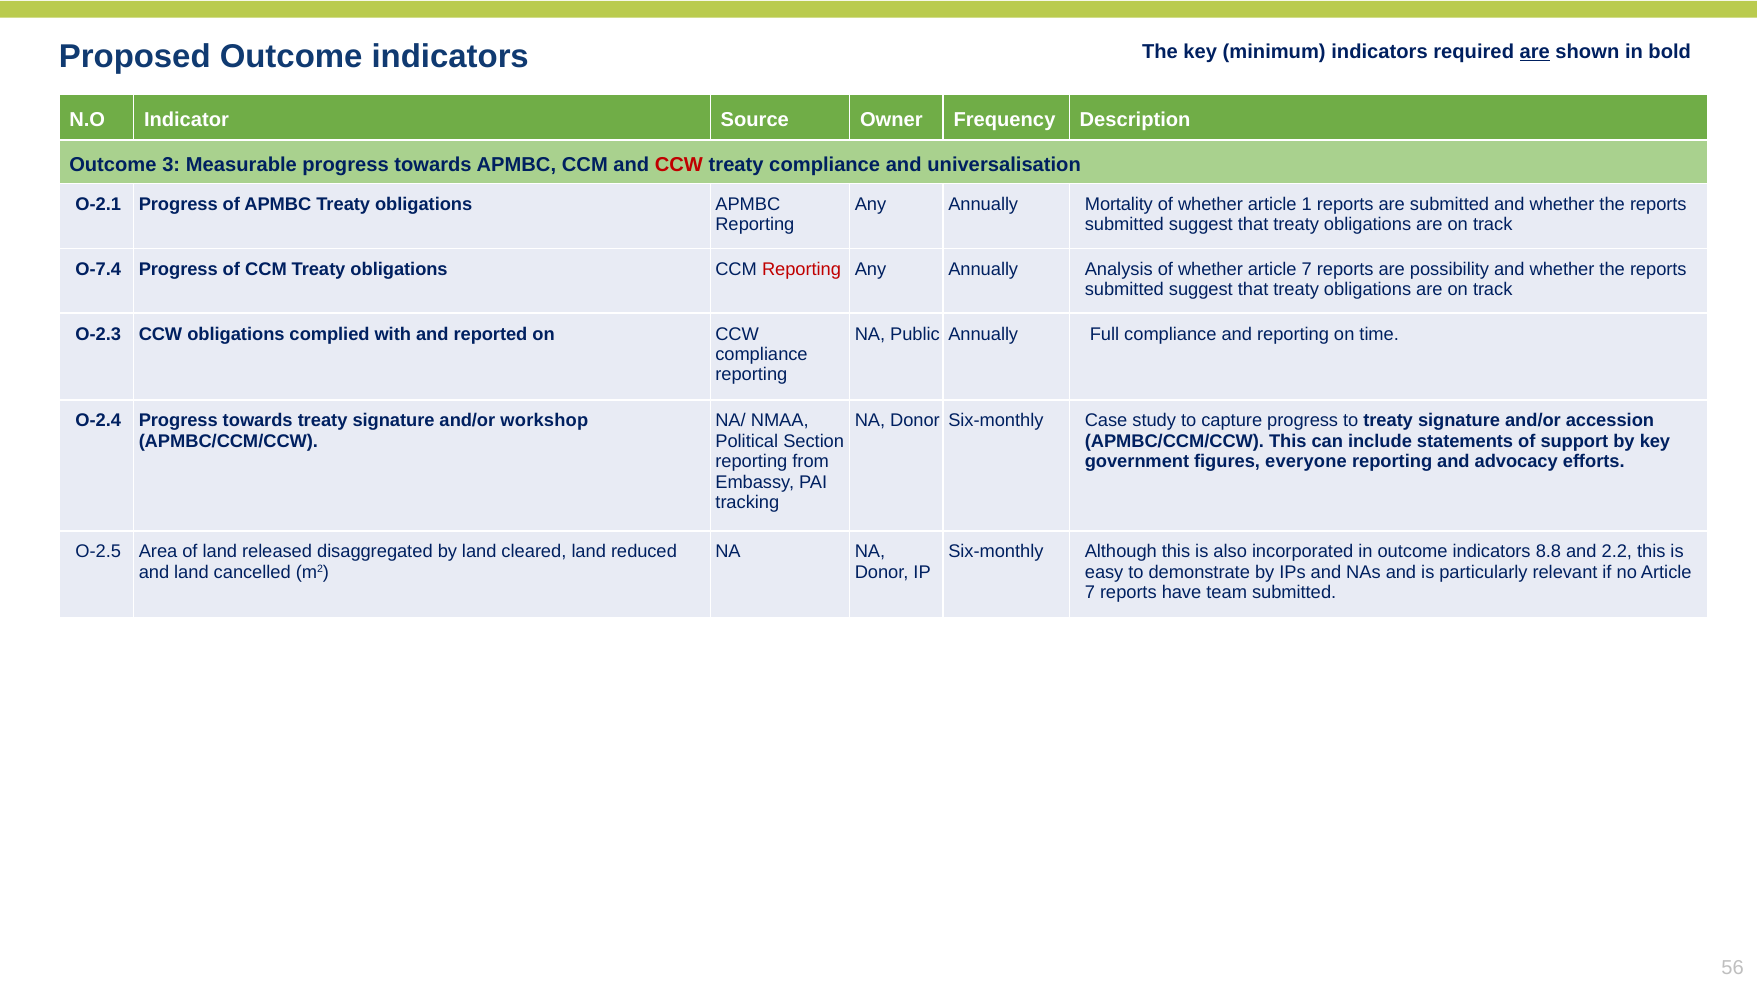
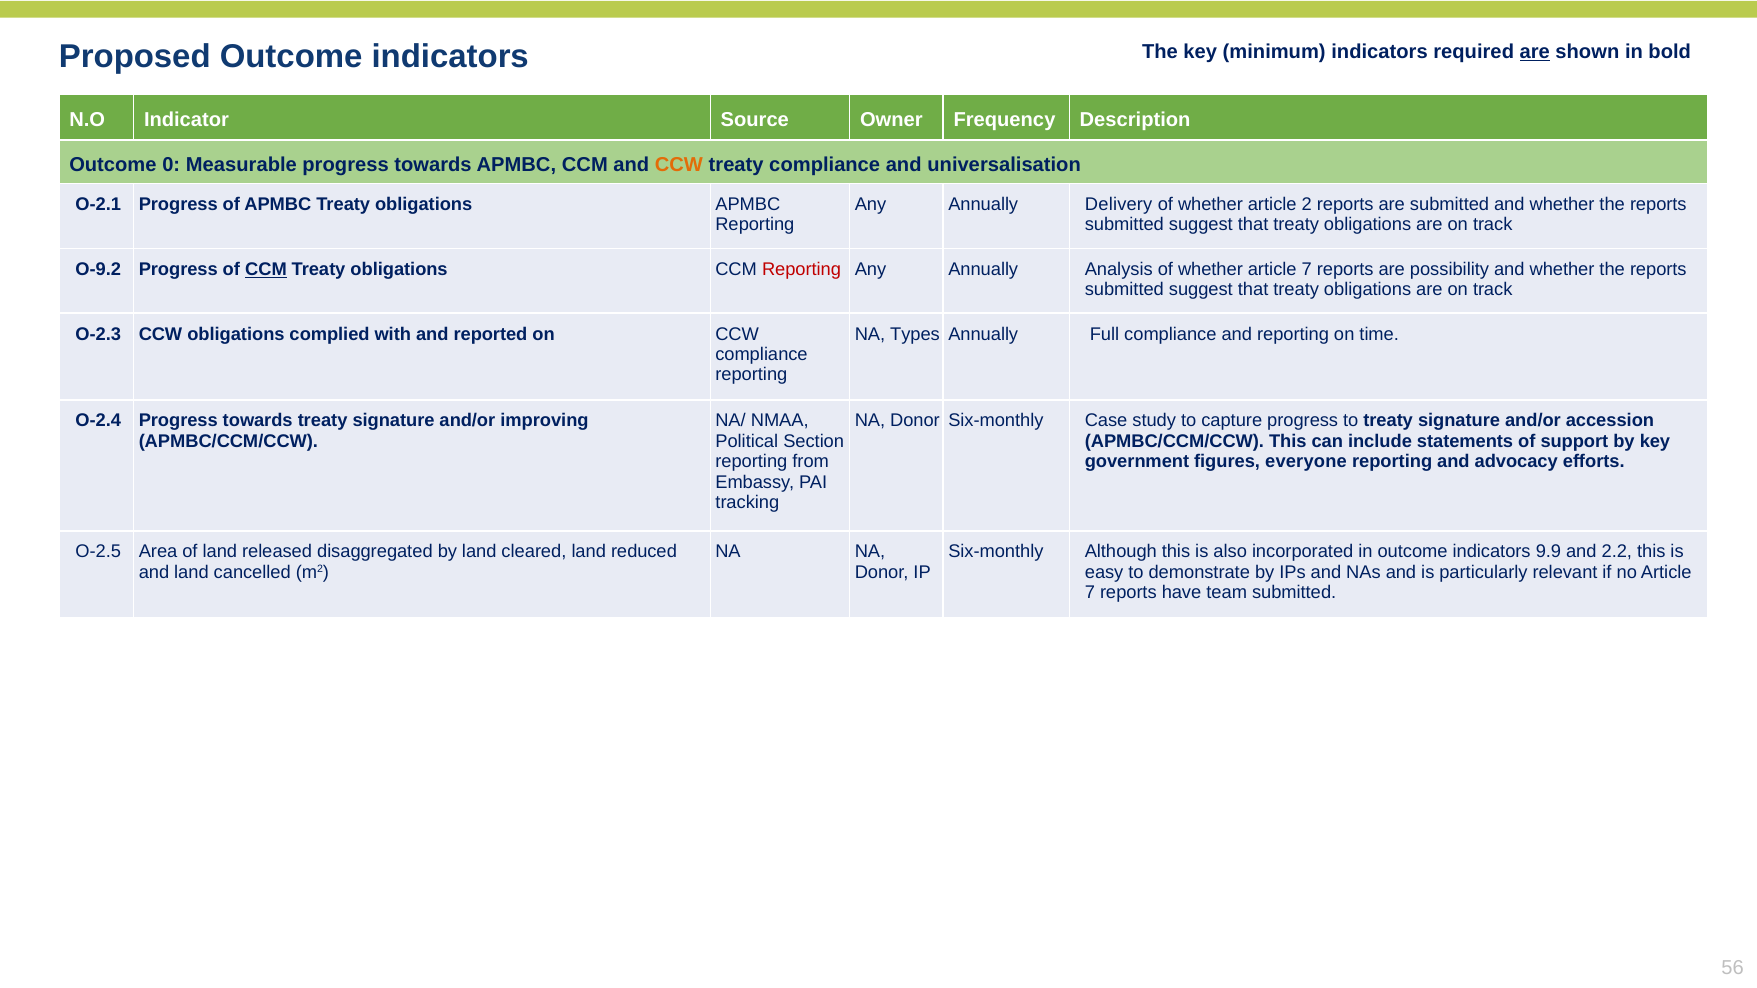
3: 3 -> 0 (171, 165)
CCW colour: red -> orange (679, 165)
Mortality: Mortality -> Delivery (1119, 205)
1: 1 -> 2 (1307, 205)
O-7.4: O-7.4 -> O-9.2 (98, 269)
CCM underline: none -> present (266, 269)
Public: Public -> Types (915, 334)
workshop: workshop -> improving (544, 421)
8.8: 8.8 -> 9.9 (1548, 552)
